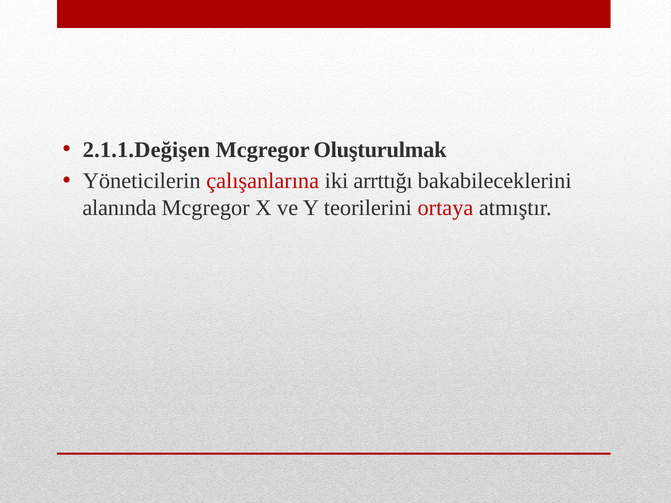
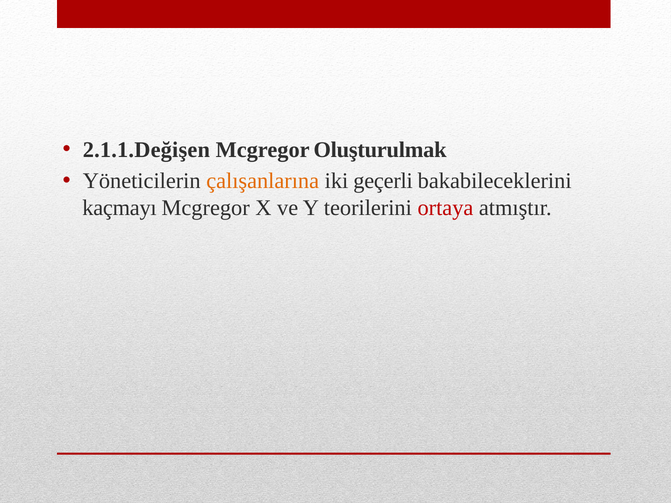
çalışanlarına colour: red -> orange (263, 181)
arrttığı: arrttığı -> geçerli (383, 181)
alanında: alanında -> kaçmayı (119, 208)
